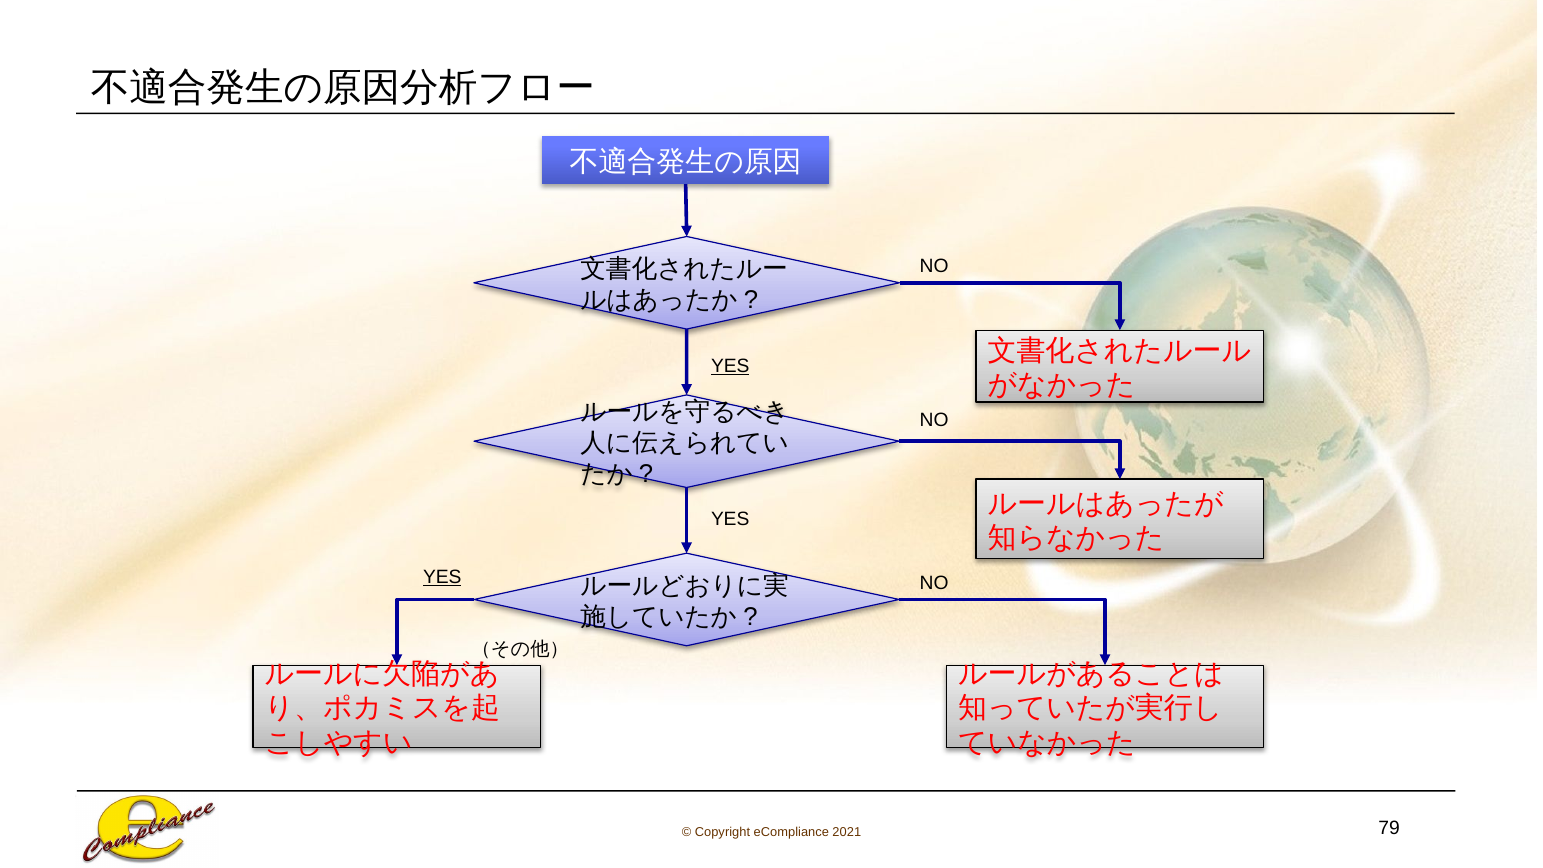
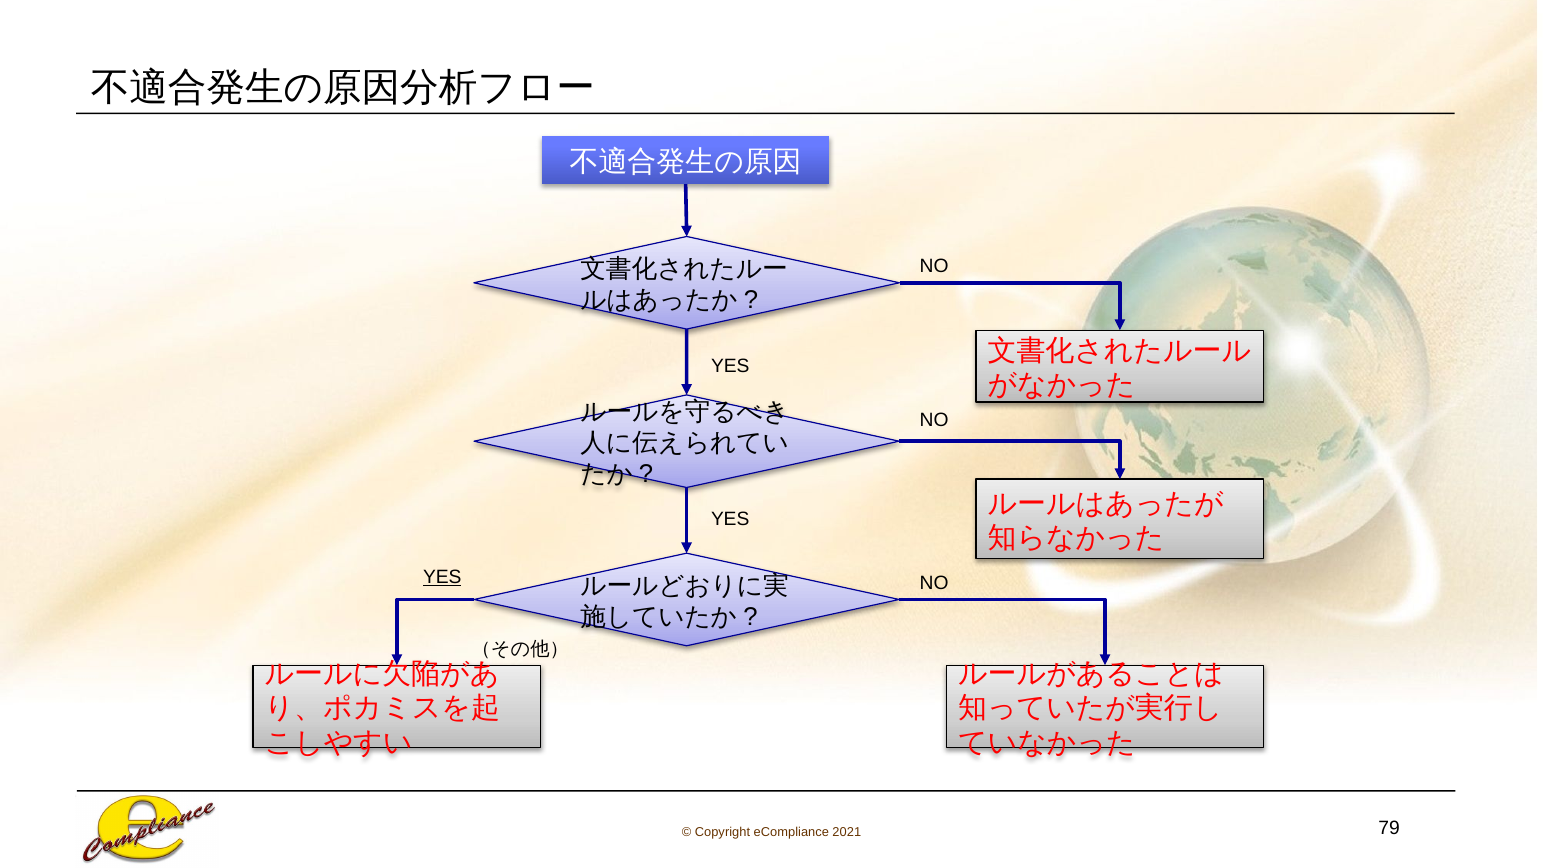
YES underline: present -> none (730, 366)
